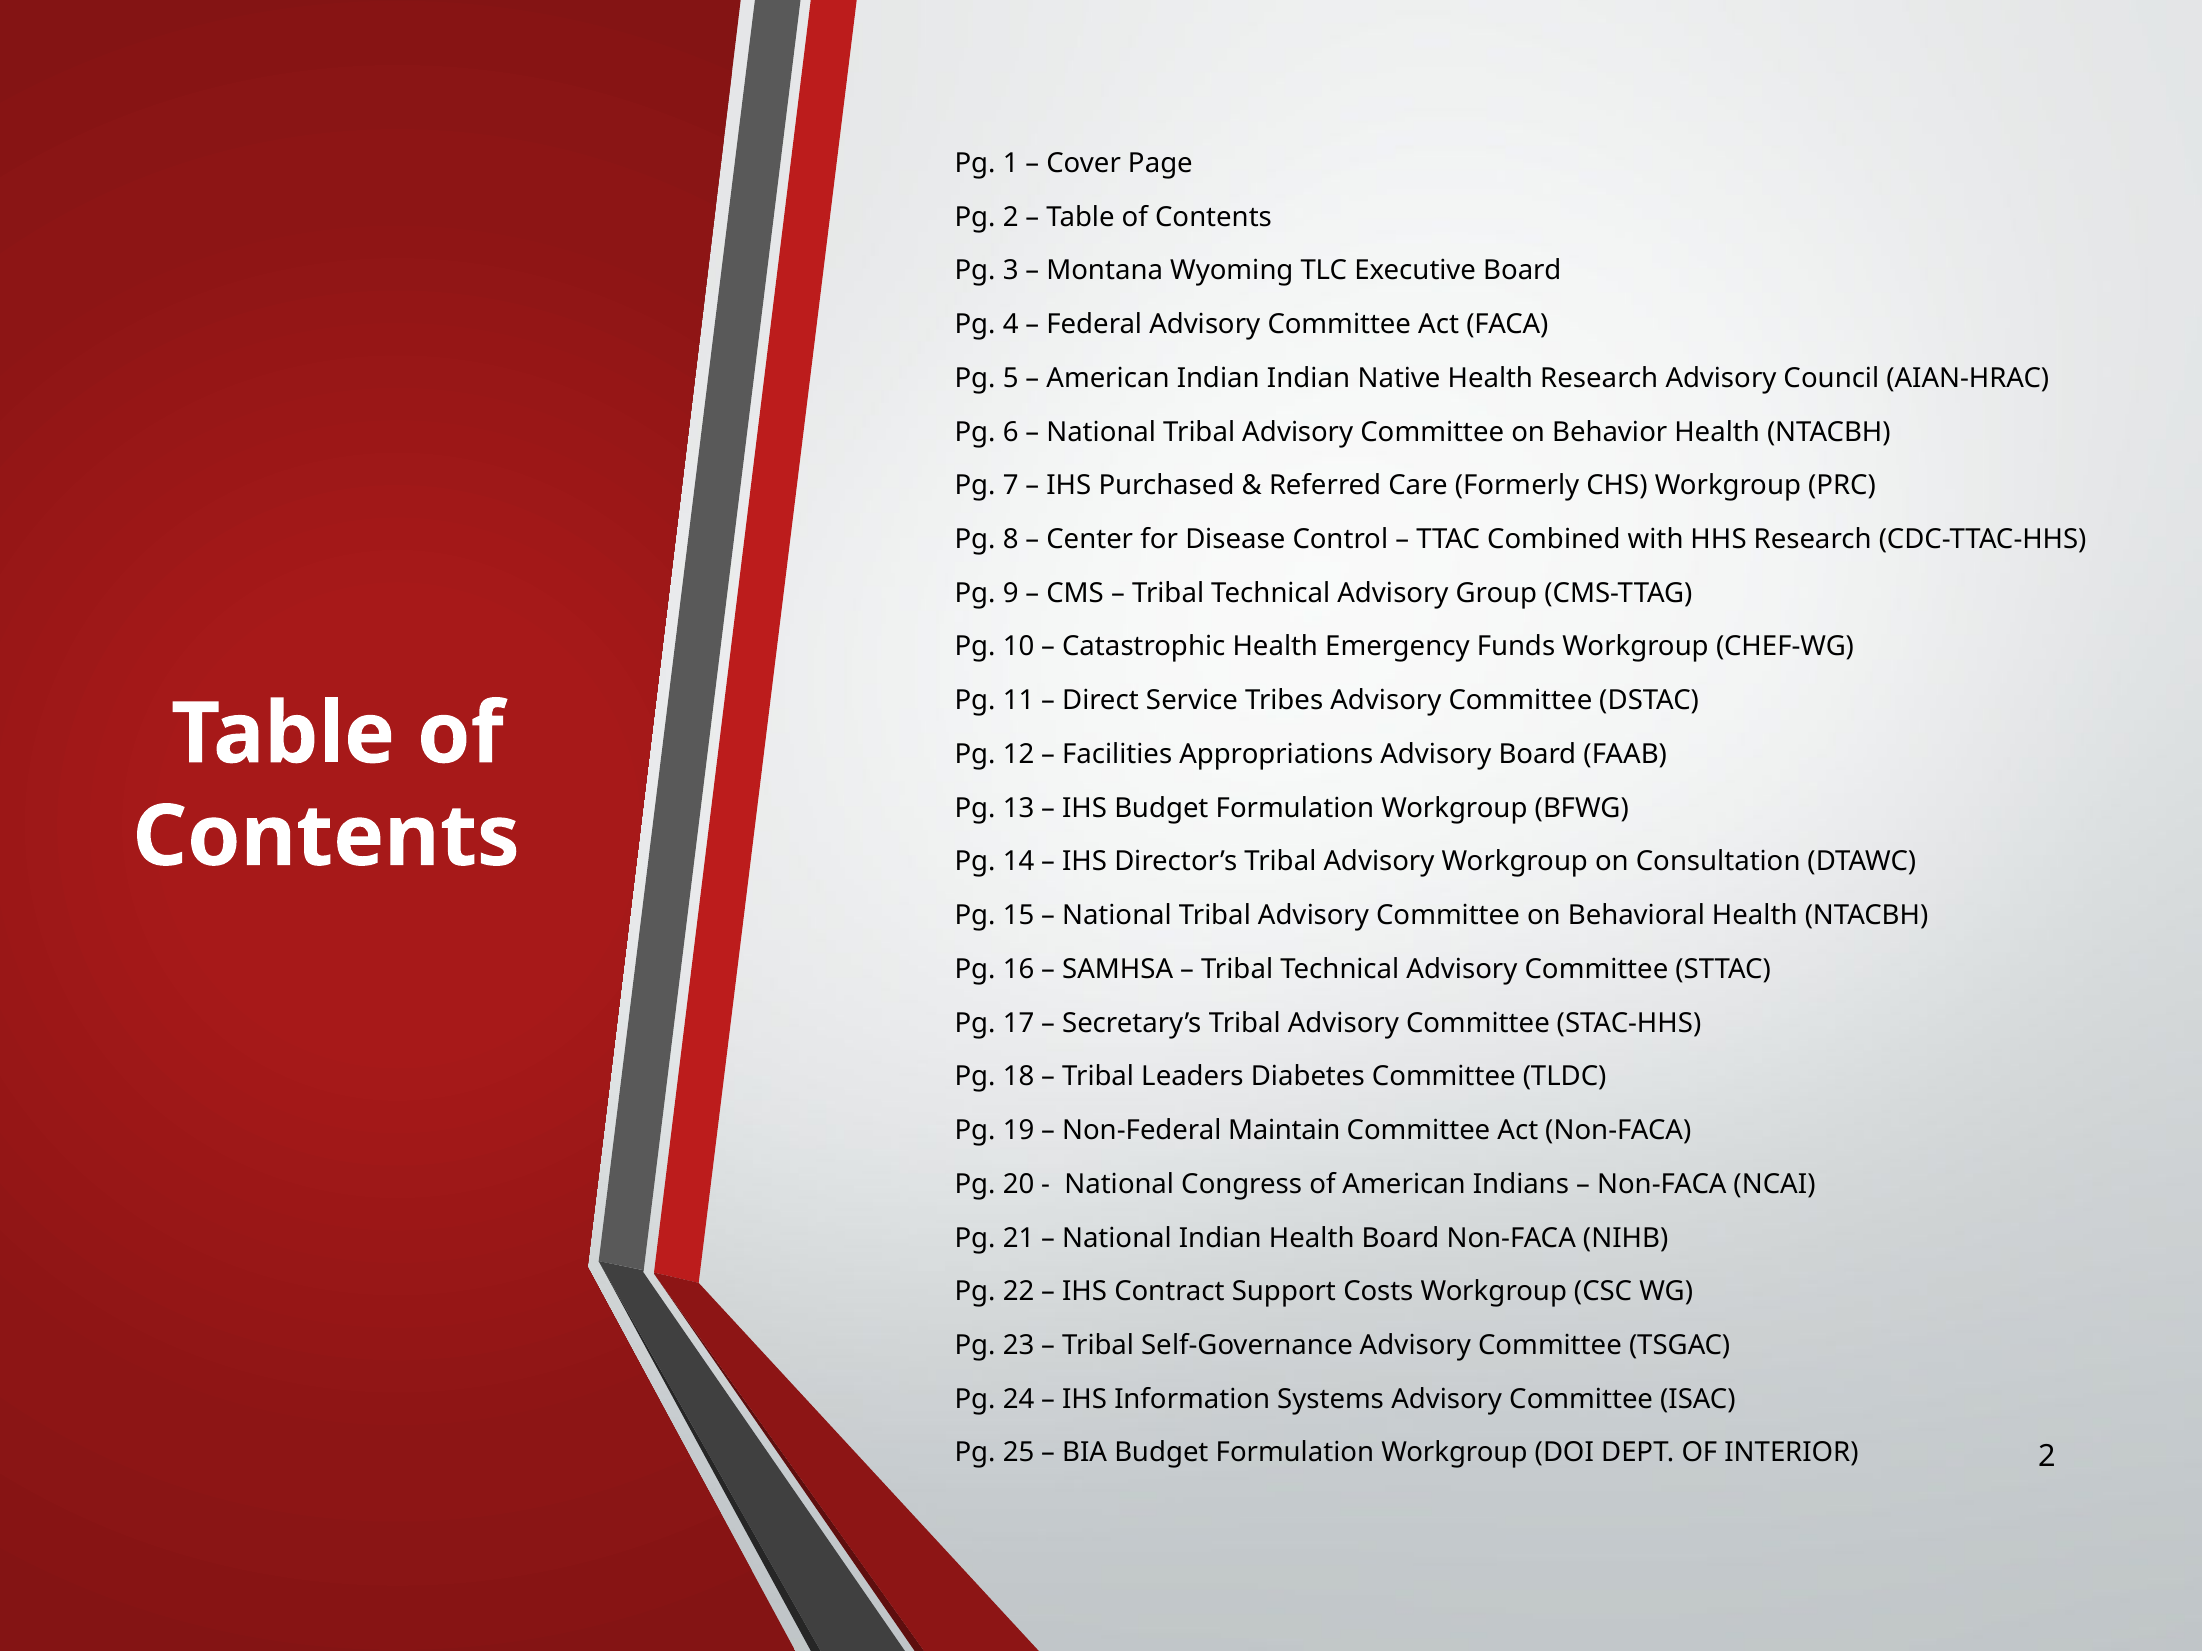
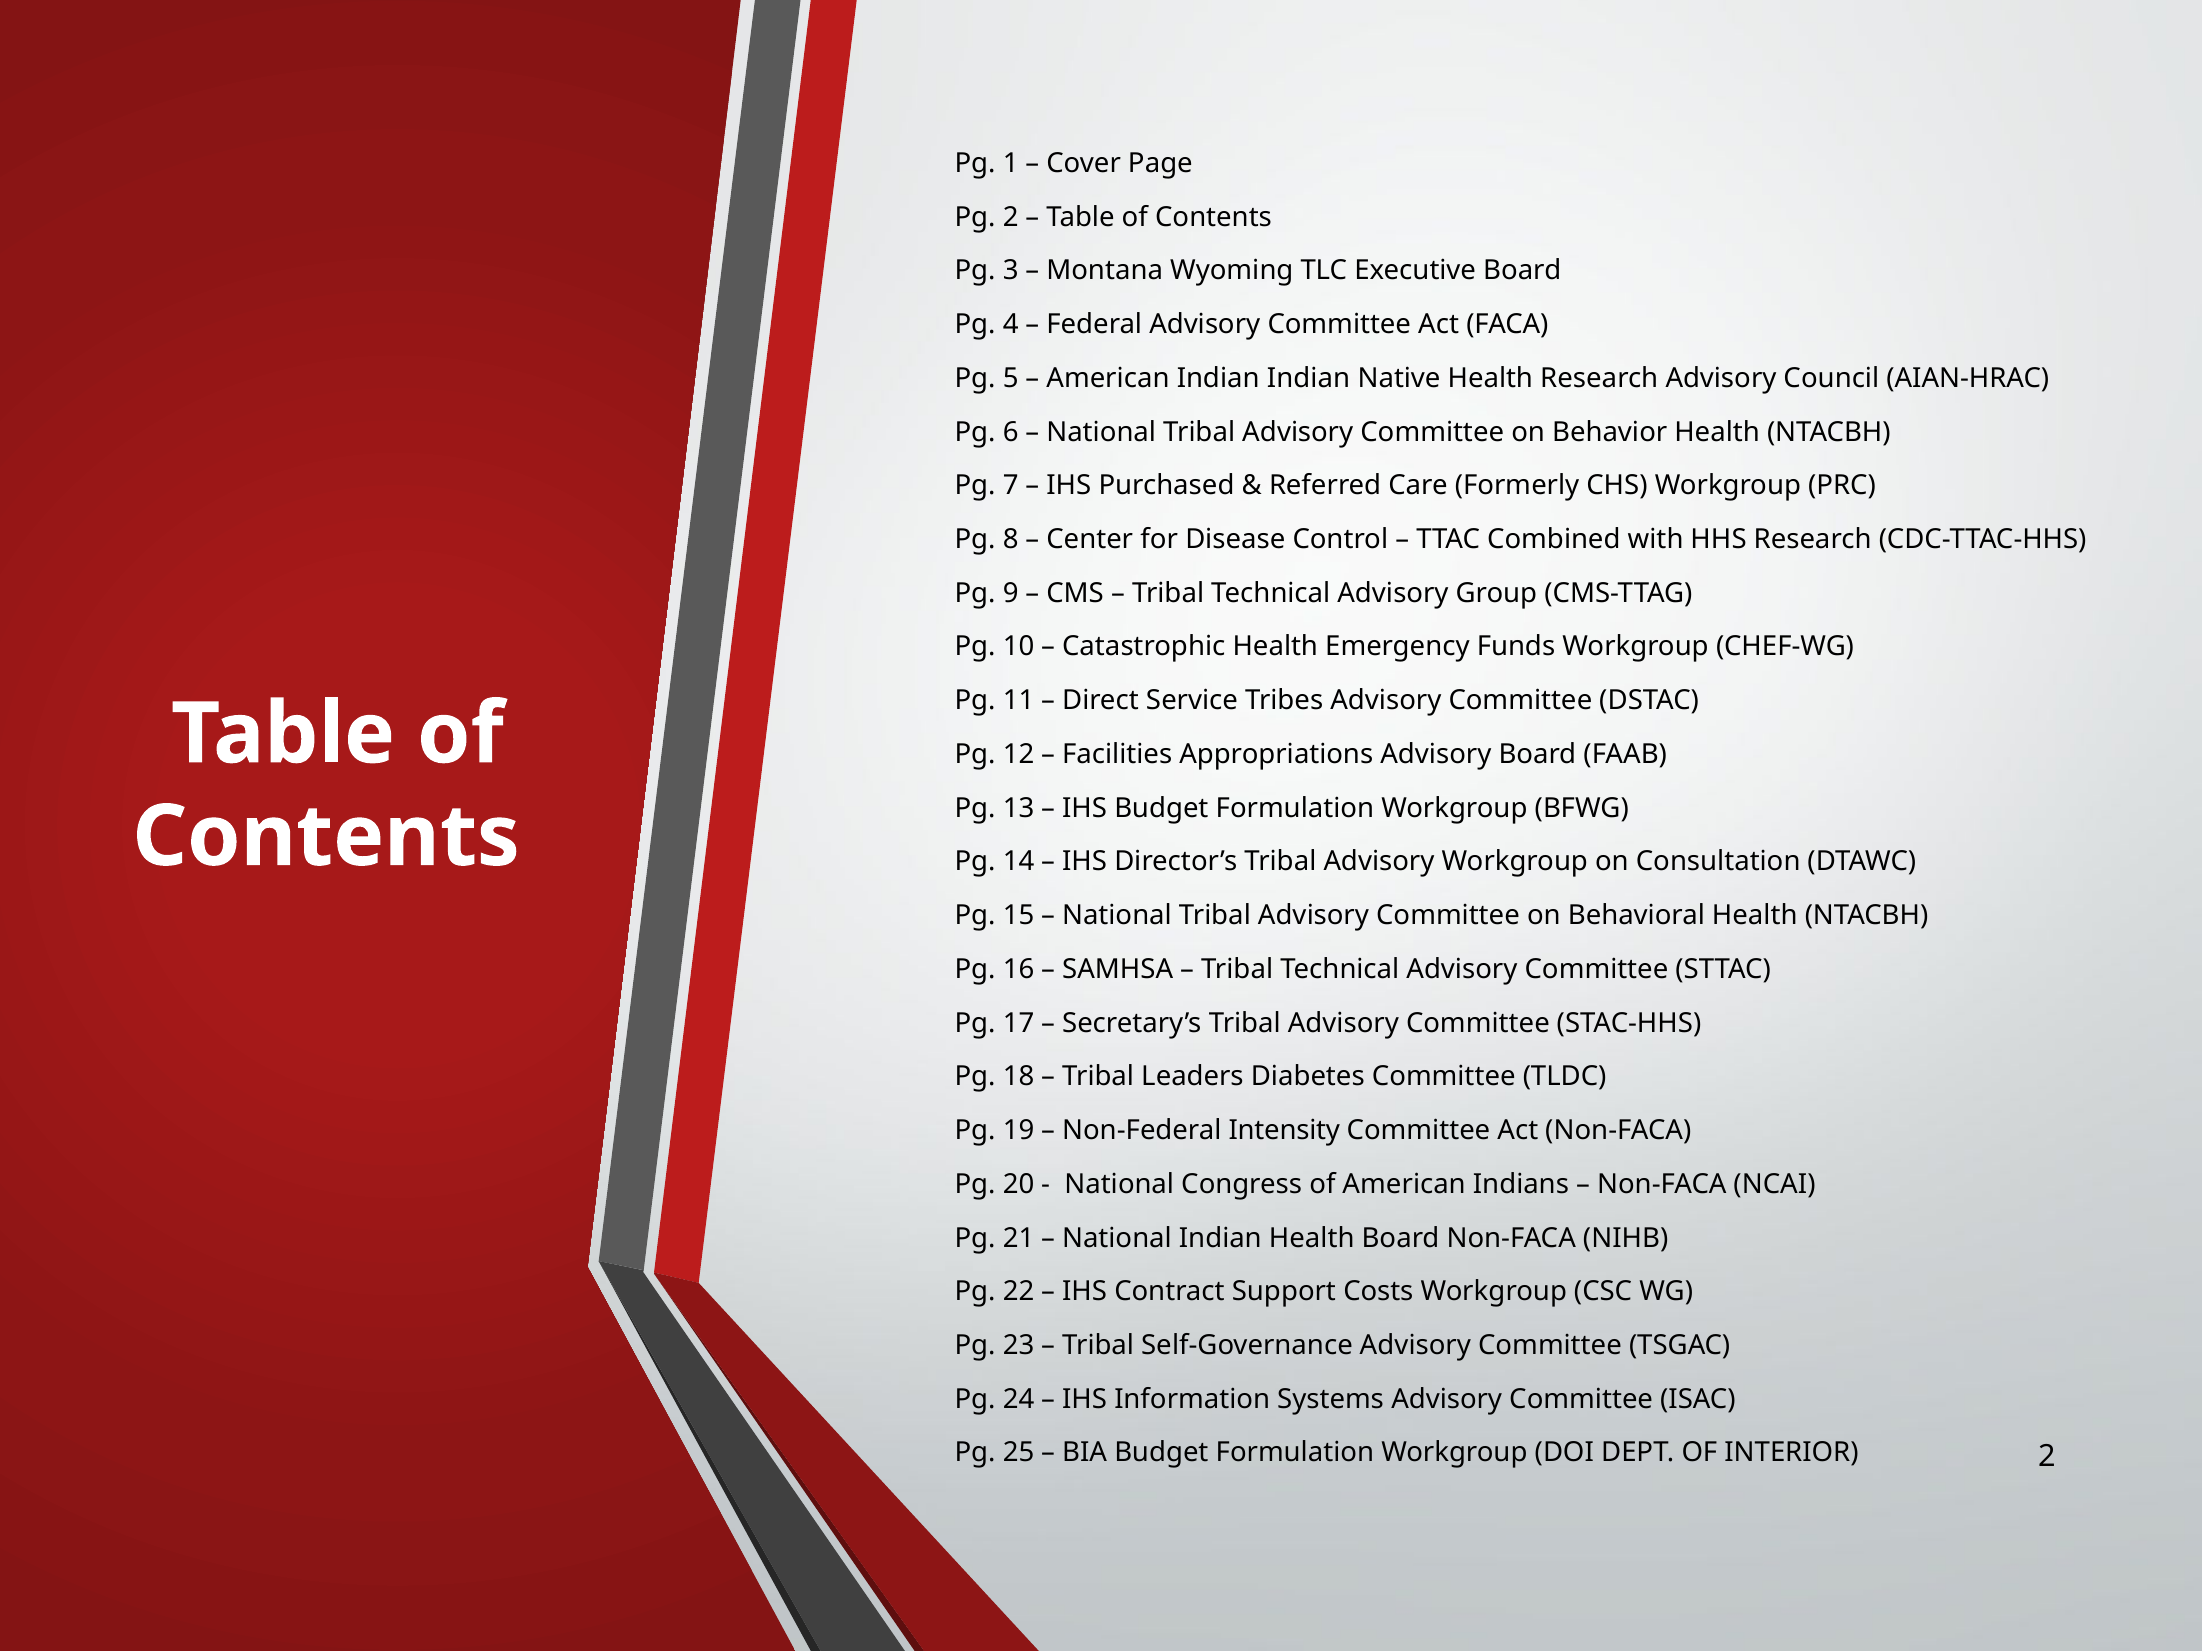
Maintain: Maintain -> Intensity (1284, 1131)
